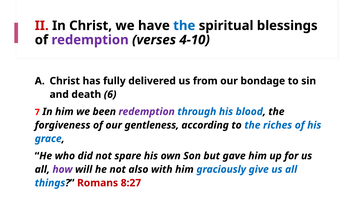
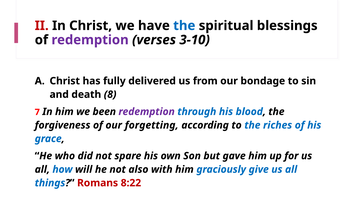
4-10: 4-10 -> 3-10 (195, 40)
6: 6 -> 8 (110, 94)
gentleness: gentleness -> forgetting (152, 125)
how colour: purple -> blue (62, 169)
8:27: 8:27 -> 8:22 (131, 182)
